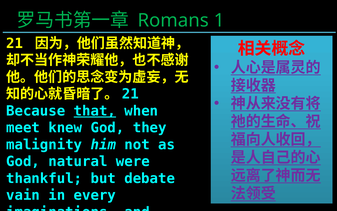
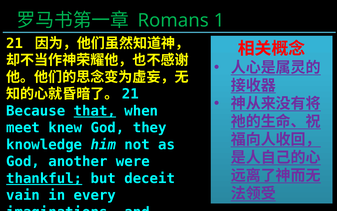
malignity: malignity -> knowledge (44, 144)
natural: natural -> another (78, 161)
thankful underline: none -> present (44, 178)
debate: debate -> deceit (150, 178)
